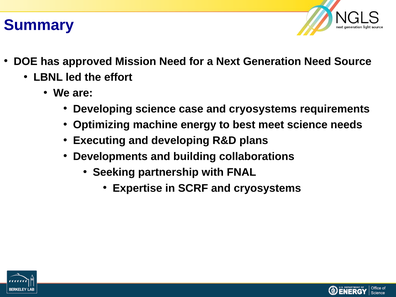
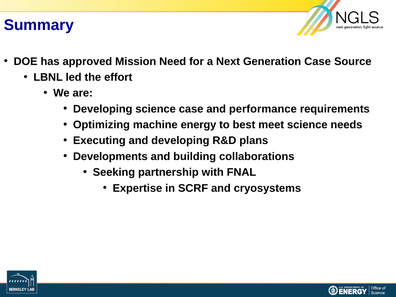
Generation Need: Need -> Case (318, 61)
case and cryosystems: cryosystems -> performance (263, 109)
